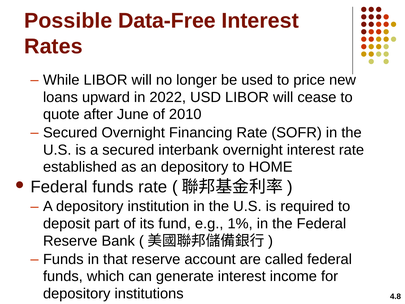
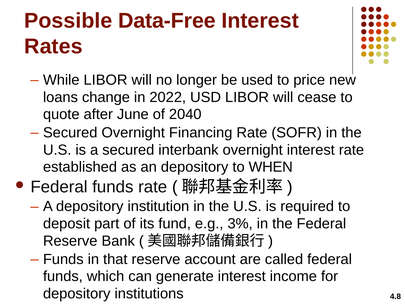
upward: upward -> change (106, 97)
2010: 2010 -> 2040 (185, 114)
HOME: HOME -> WHEN (271, 167)
1%: 1% -> 3% (240, 223)
